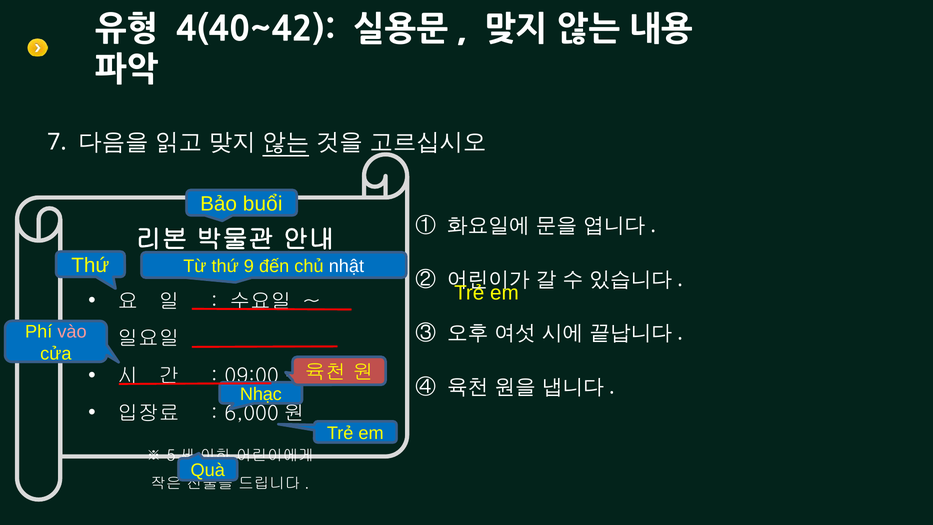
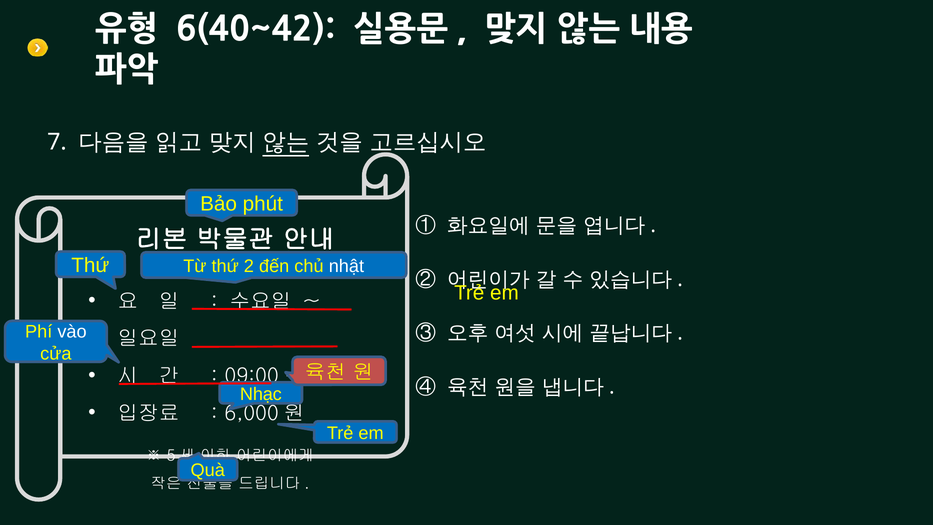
4(40~42: 4(40~42 -> 6(40~42 (256, 30)
buổi: buổi -> phút (263, 204)
9: 9 -> 2 (249, 266)
vào colour: pink -> white (72, 332)
